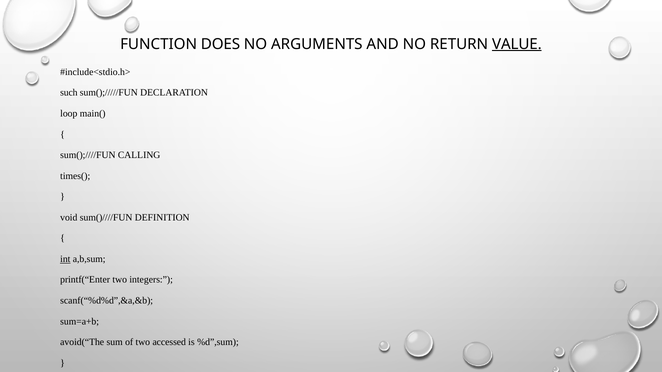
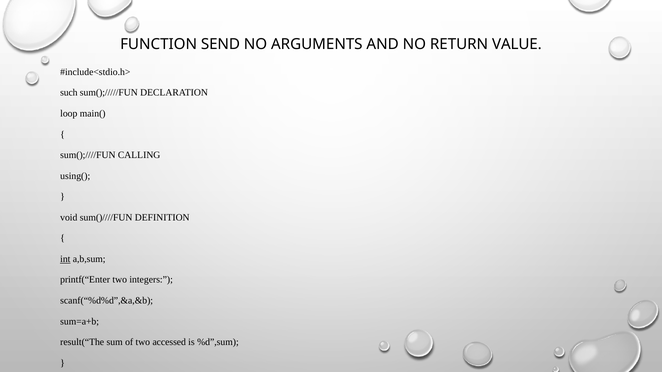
DOES: DOES -> SEND (220, 44)
VALUE underline: present -> none (517, 44)
times(: times( -> using( (75, 176)
avoid(“The: avoid(“The -> result(“The (82, 342)
